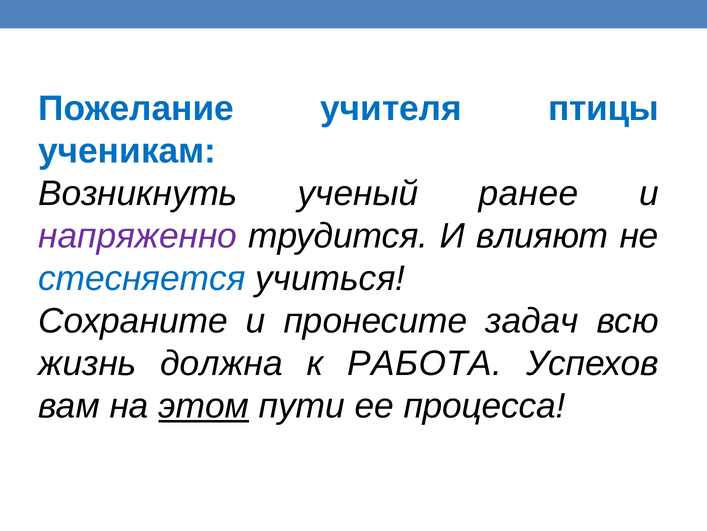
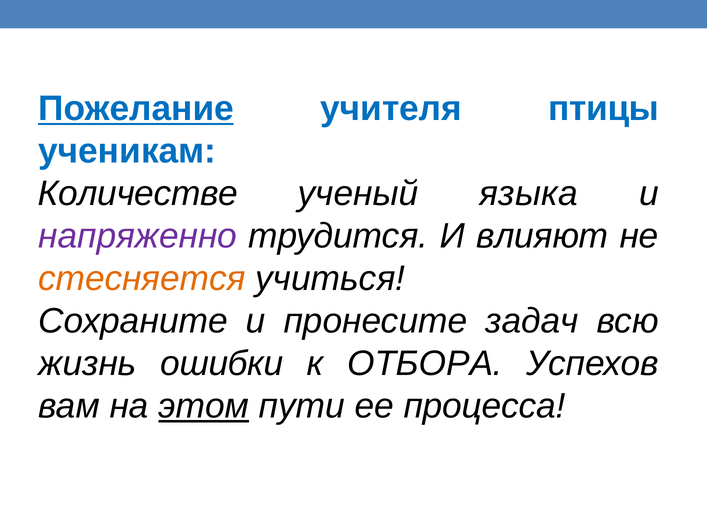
Пожелание underline: none -> present (136, 109)
Возникнуть: Возникнуть -> Количестве (138, 193)
ранее: ранее -> языка (529, 193)
стесняется colour: blue -> orange (142, 278)
должна: должна -> ошибки (222, 363)
РАБОТА: РАБОТА -> ОТБОРА (425, 363)
